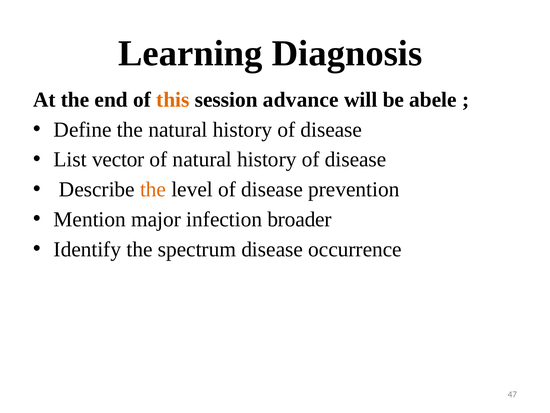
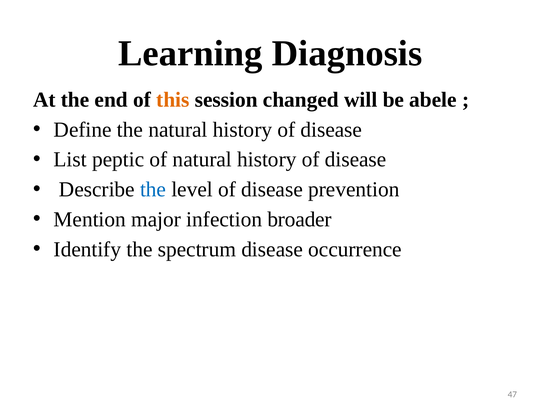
advance: advance -> changed (301, 100)
vector: vector -> peptic (118, 159)
the colour: orange -> blue (153, 189)
